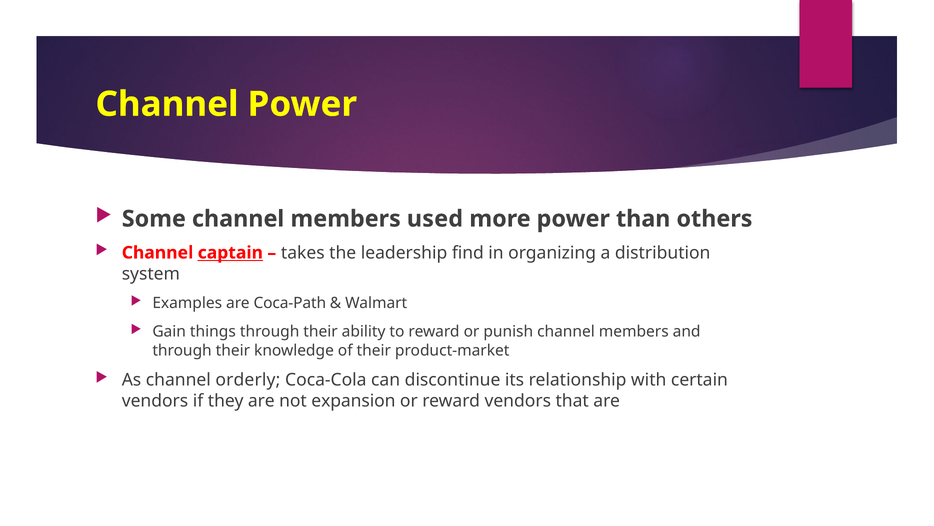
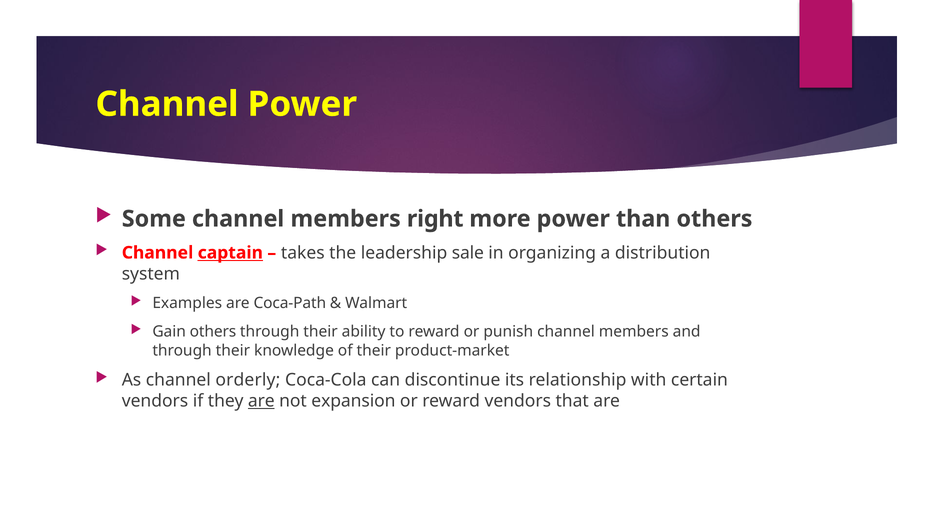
used: used -> right (435, 219)
find: find -> sale (468, 252)
Gain things: things -> others (213, 331)
are underline: none -> present (261, 401)
